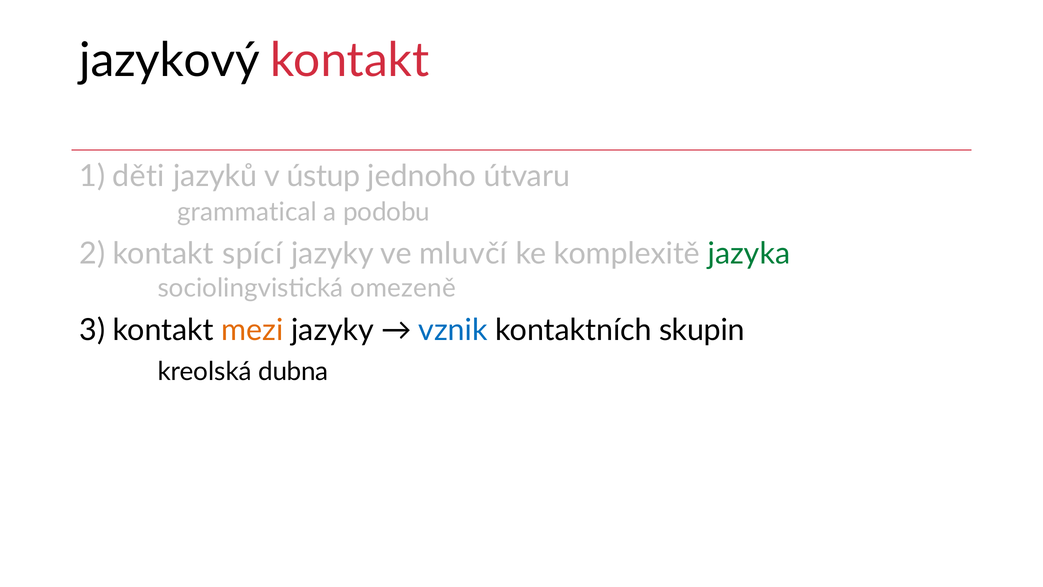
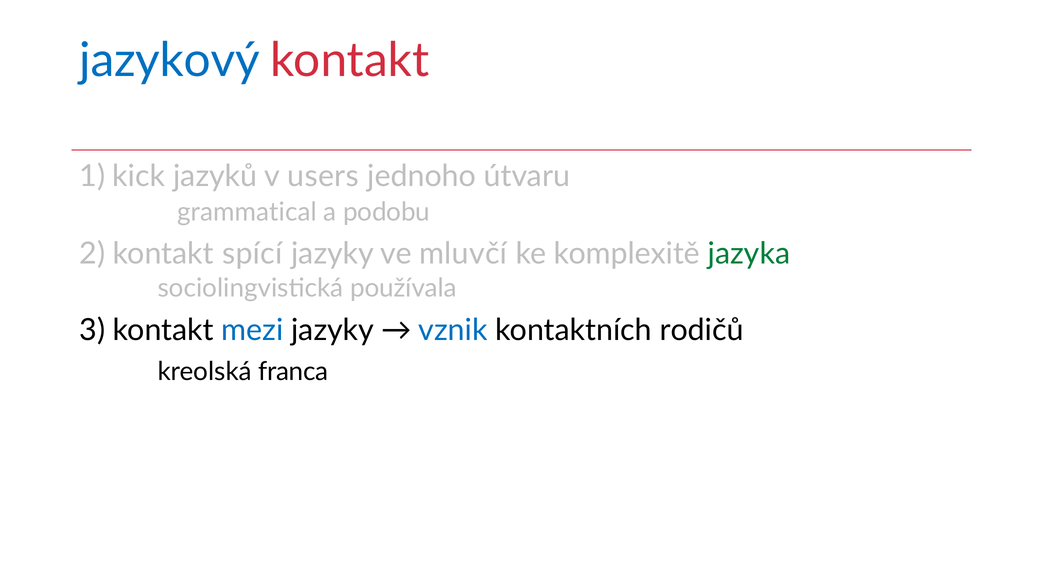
jazykový colour: black -> blue (170, 61)
děti: děti -> kick (139, 176)
ústup: ústup -> users (323, 176)
omezeně: omezeně -> používala (403, 288)
mezi colour: orange -> blue (252, 330)
skupin: skupin -> rodičů (702, 330)
dubna: dubna -> franca (293, 372)
